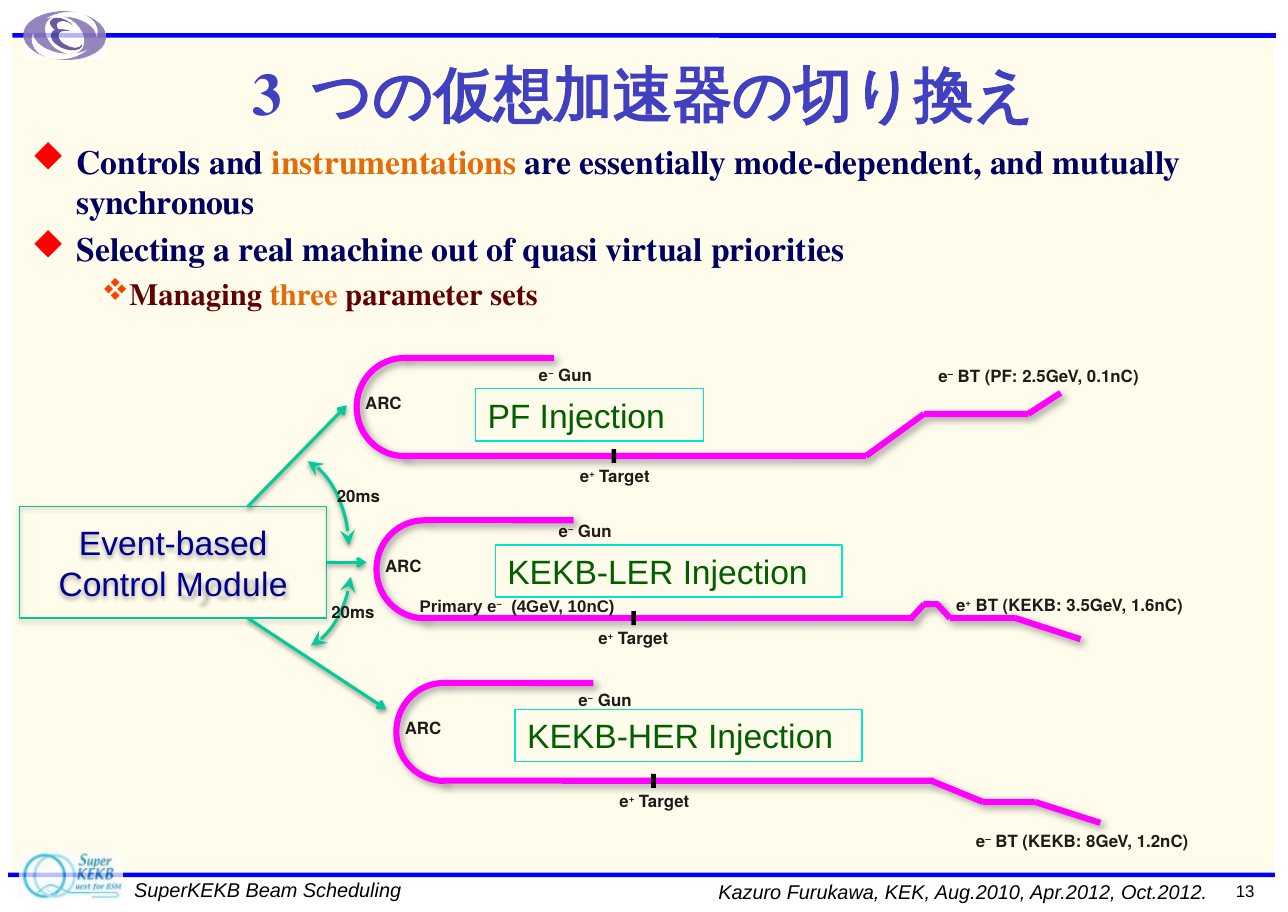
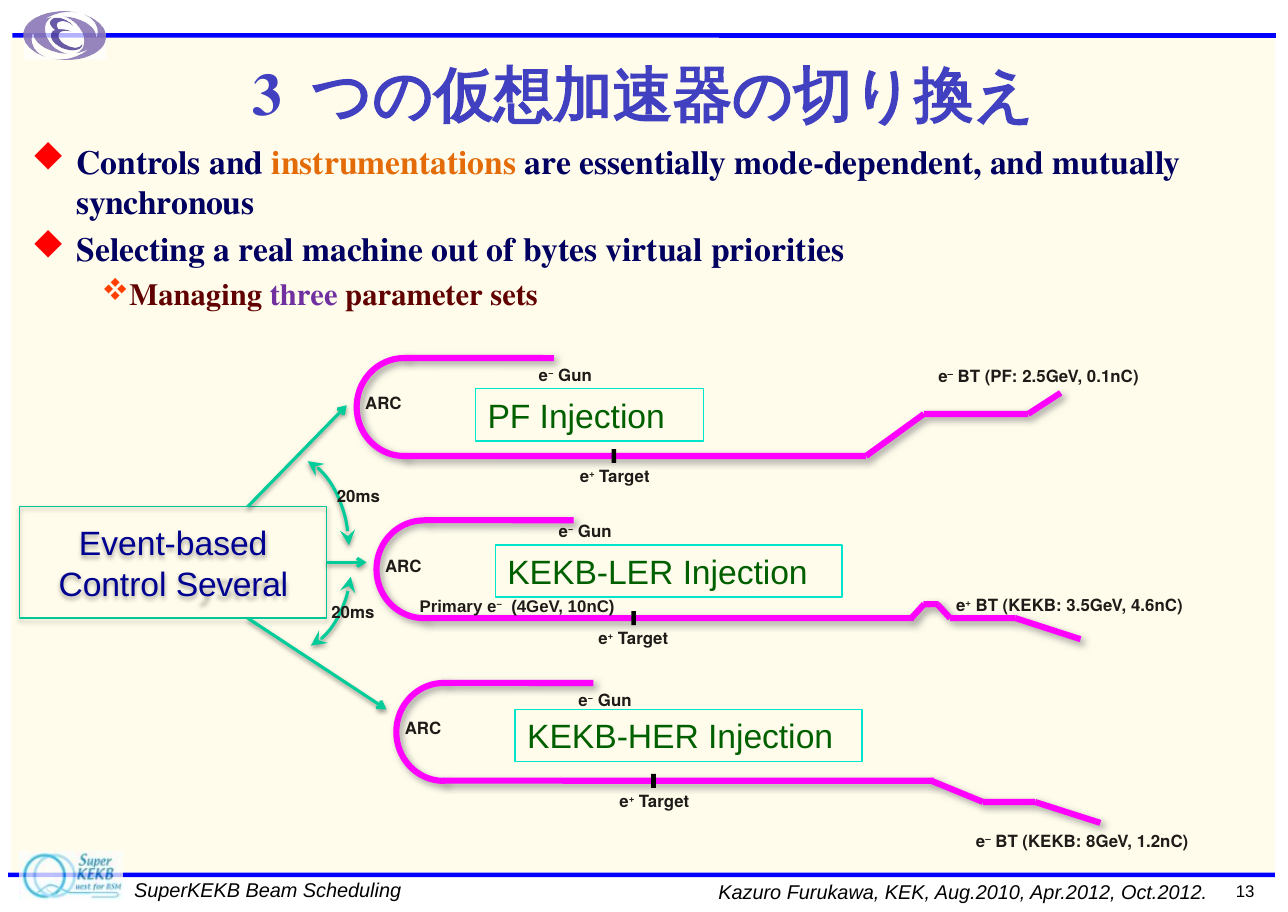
quasi: quasi -> bytes (560, 250)
three colour: orange -> purple (304, 295)
Module: Module -> Several (232, 585)
1.6nC: 1.6nC -> 4.6nC (1157, 606)
